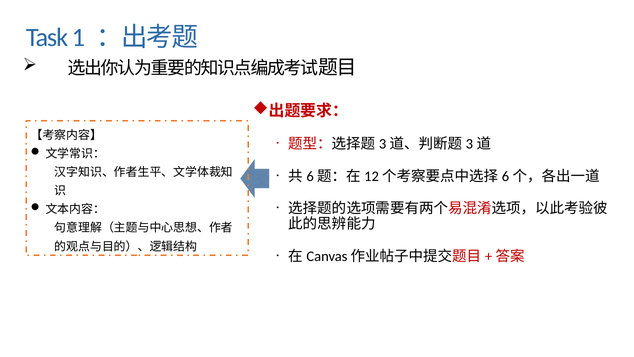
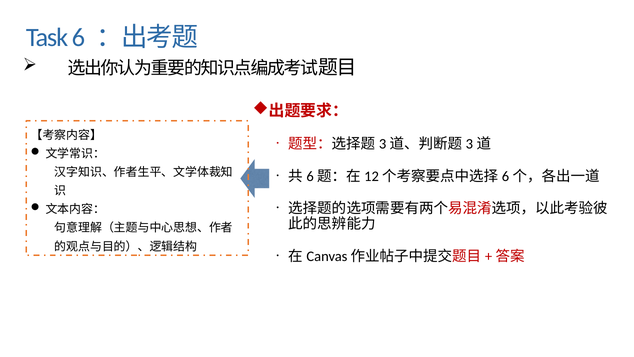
1: 1 -> 6 (78, 38)
